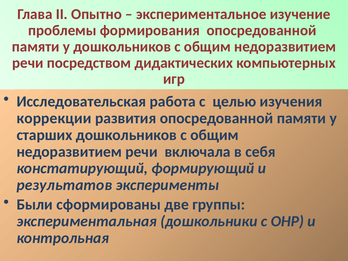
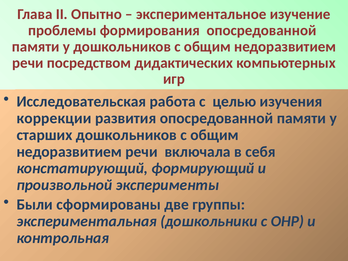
результатов: результатов -> произвольной (64, 185)
